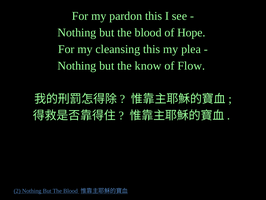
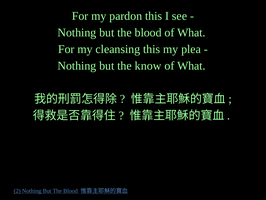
blood of Hope: Hope -> What (191, 32)
Flow: Flow -> What (191, 66)
